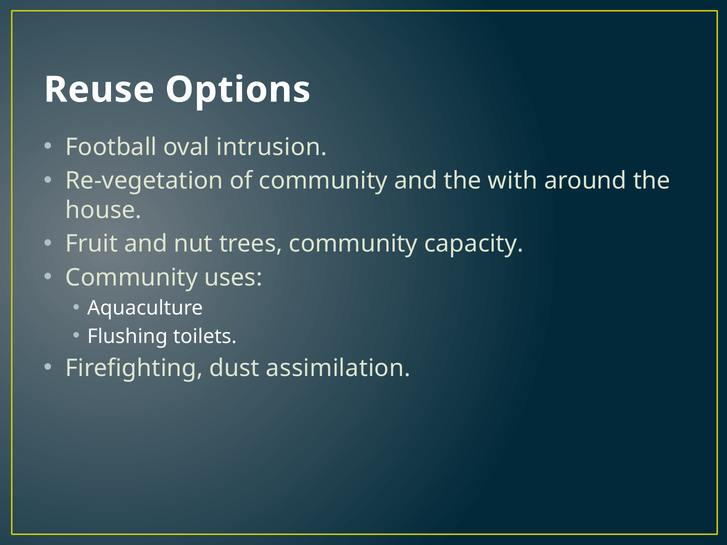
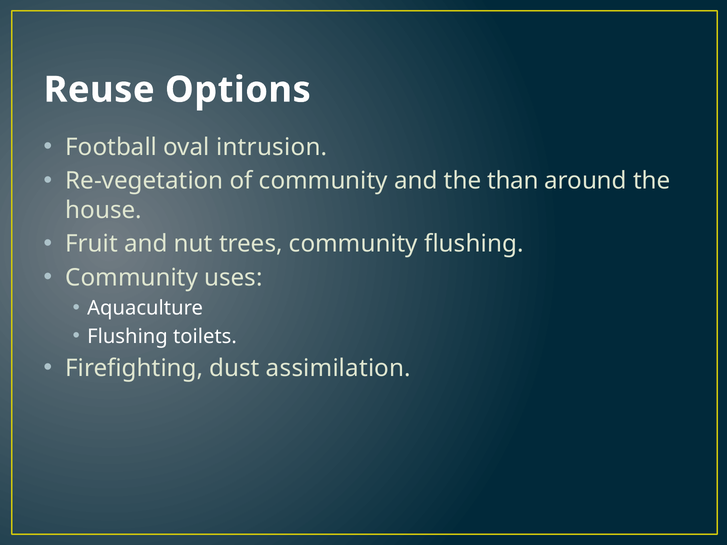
with: with -> than (513, 181)
community capacity: capacity -> flushing (474, 244)
